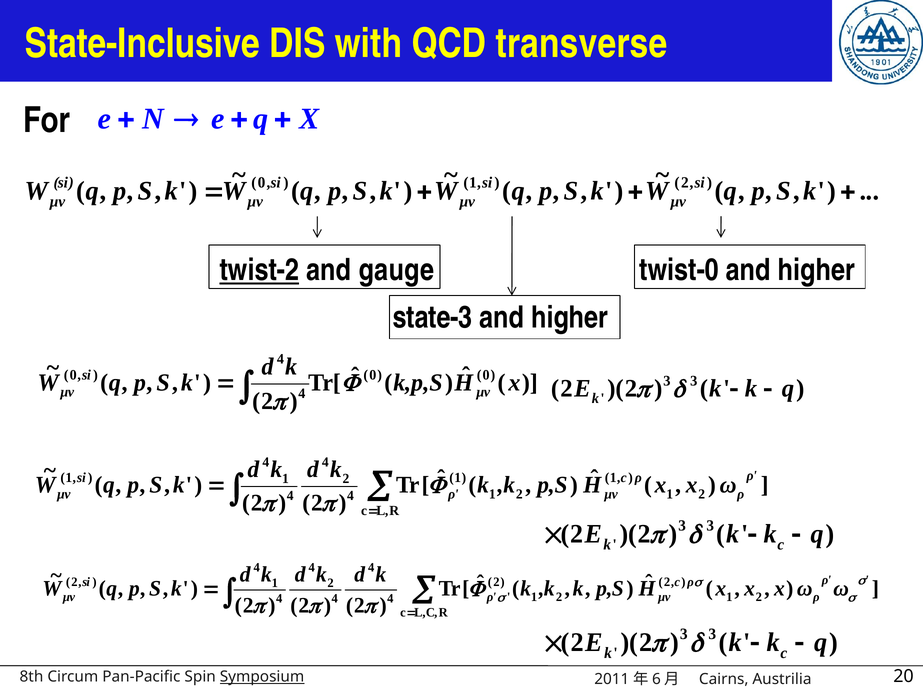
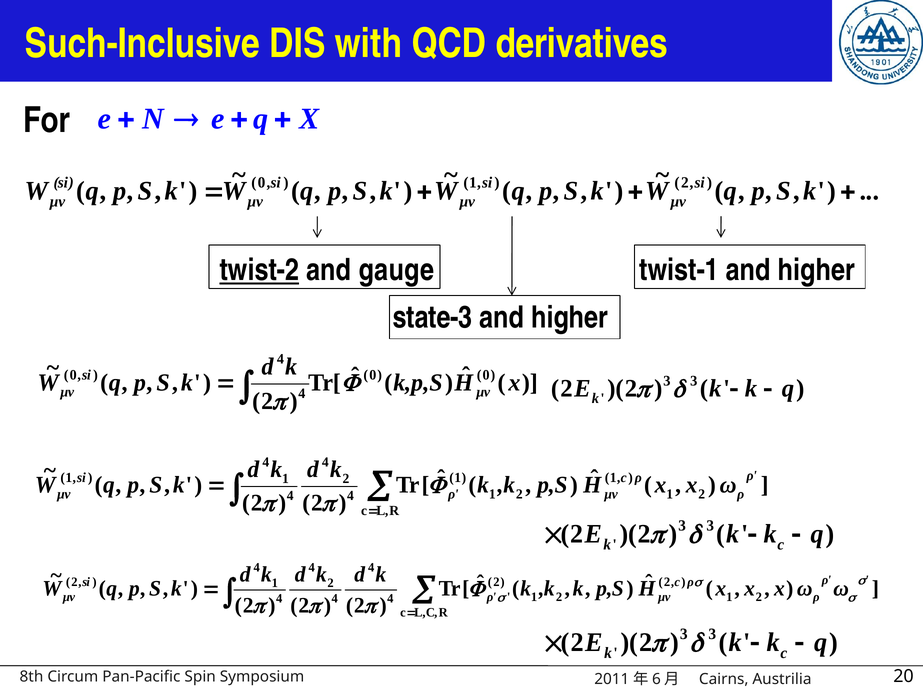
State-Inclusive: State-Inclusive -> Such-Inclusive (143, 44)
transverse: transverse -> derivatives (582, 44)
twist-0: twist-0 -> twist-1 (679, 270)
Symposium underline: present -> none (262, 677)
